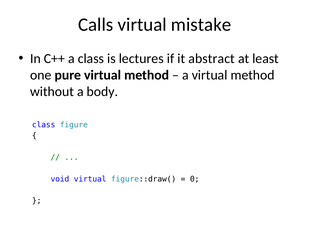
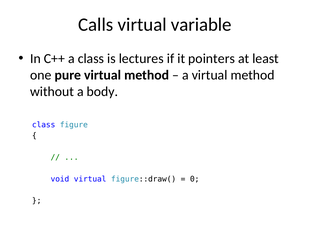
mistake: mistake -> variable (201, 25)
abstract: abstract -> pointers (212, 58)
